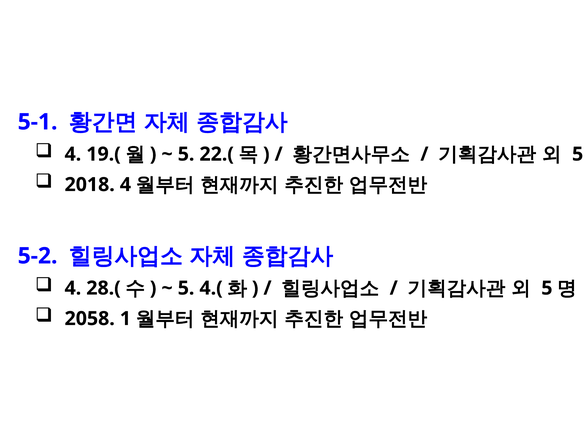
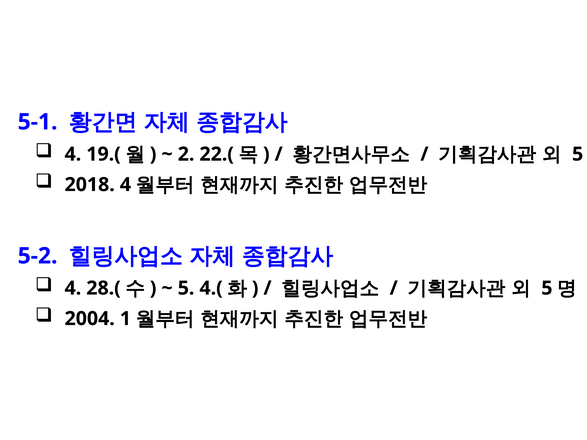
5: 5 -> 2 (186, 154)
2058: 2058 -> 2004 (90, 319)
